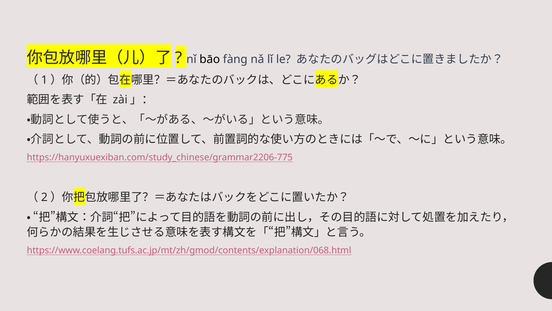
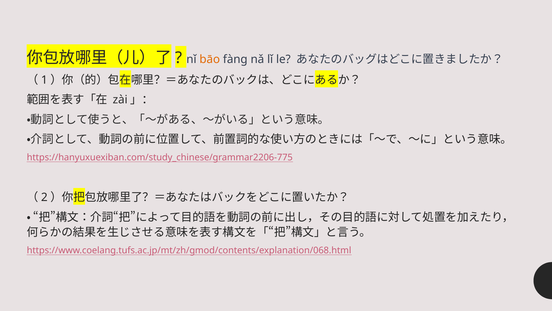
bāo colour: black -> orange (210, 59)
